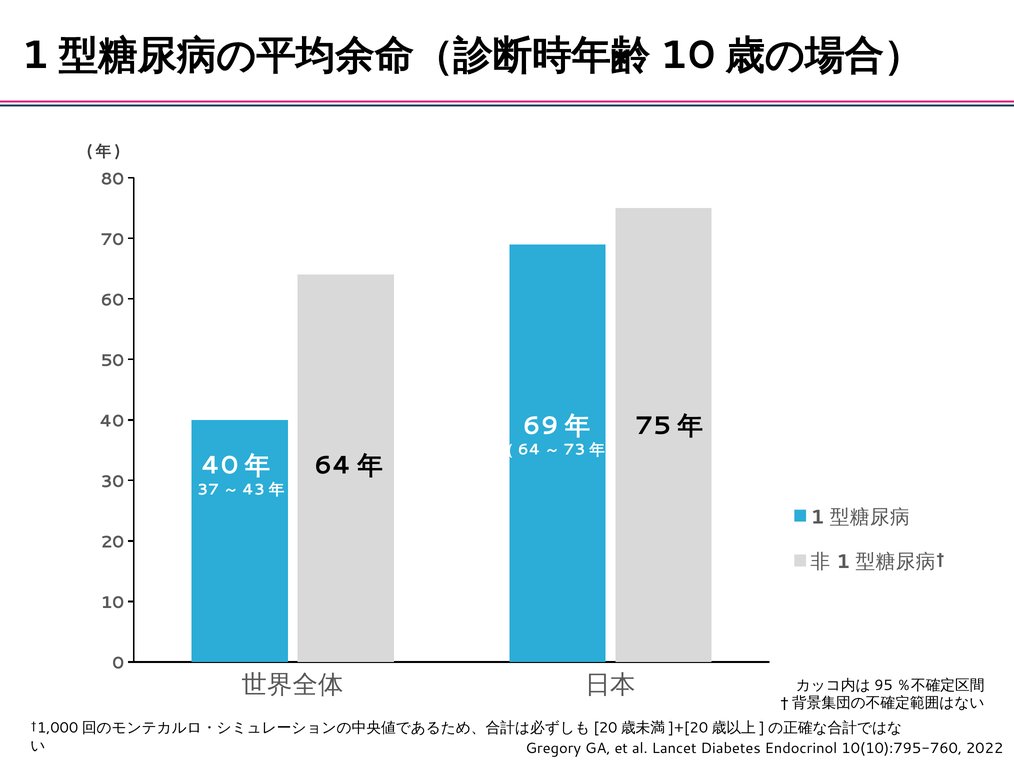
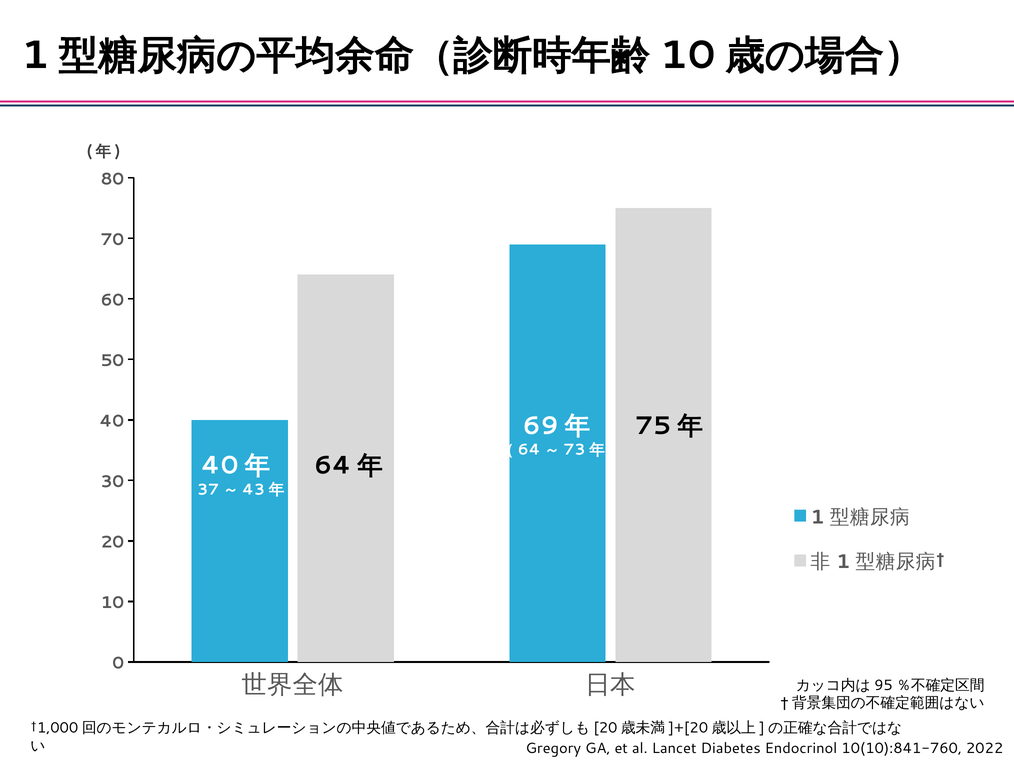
10(10):795-760: 10(10):795-760 -> 10(10):841-760 (902, 748)
